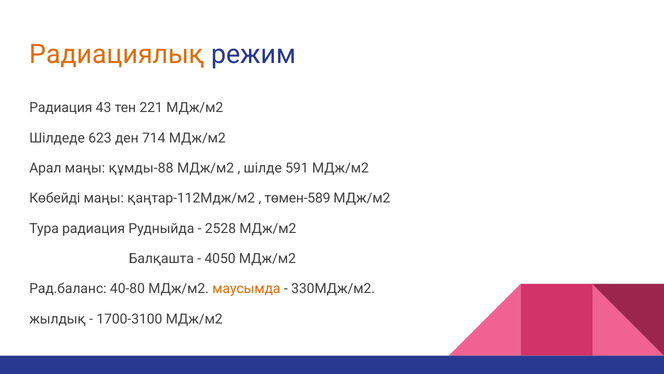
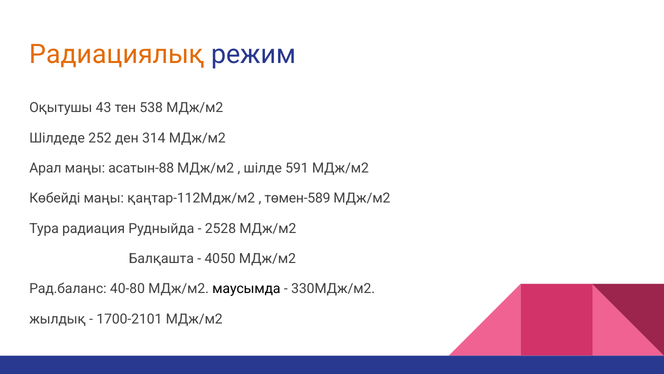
Радиация: Радиация -> Оқытушы (61, 108)
221: 221 -> 538 (151, 108)
623: 623 -> 252 (100, 138)
714: 714 -> 314 (154, 138)
құмды-88: құмды-88 -> асатын-88 (141, 168)
маусымда colour: orange -> black (246, 289)
1700-3100: 1700-3100 -> 1700-2101 (129, 319)
